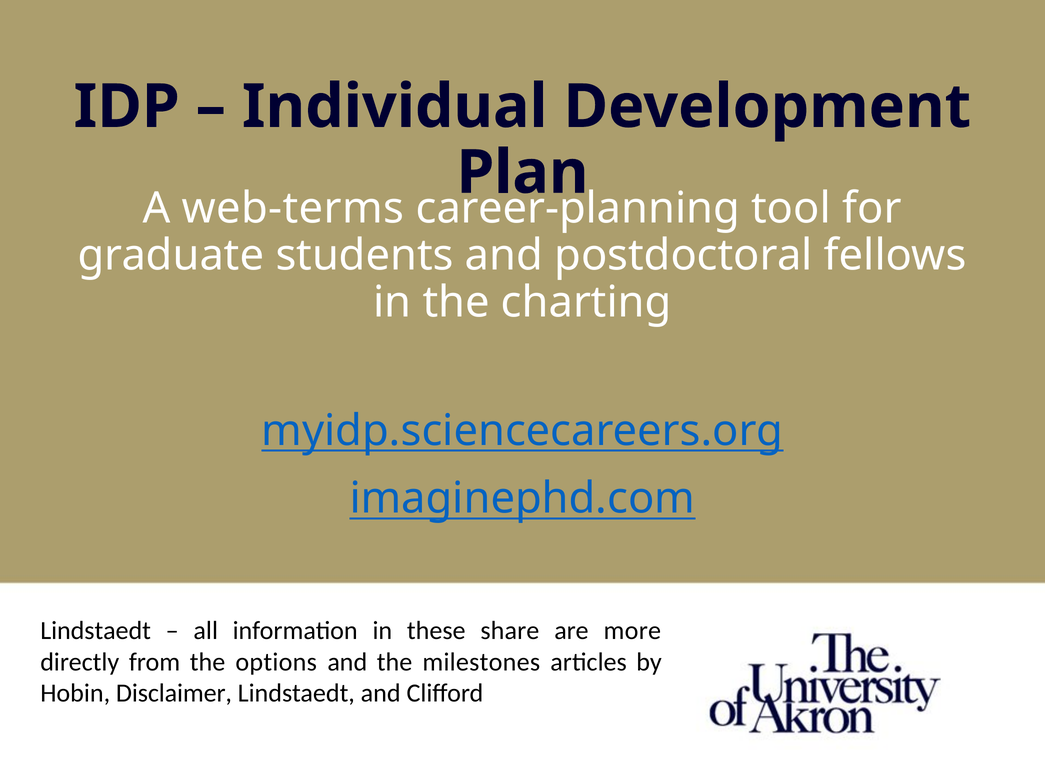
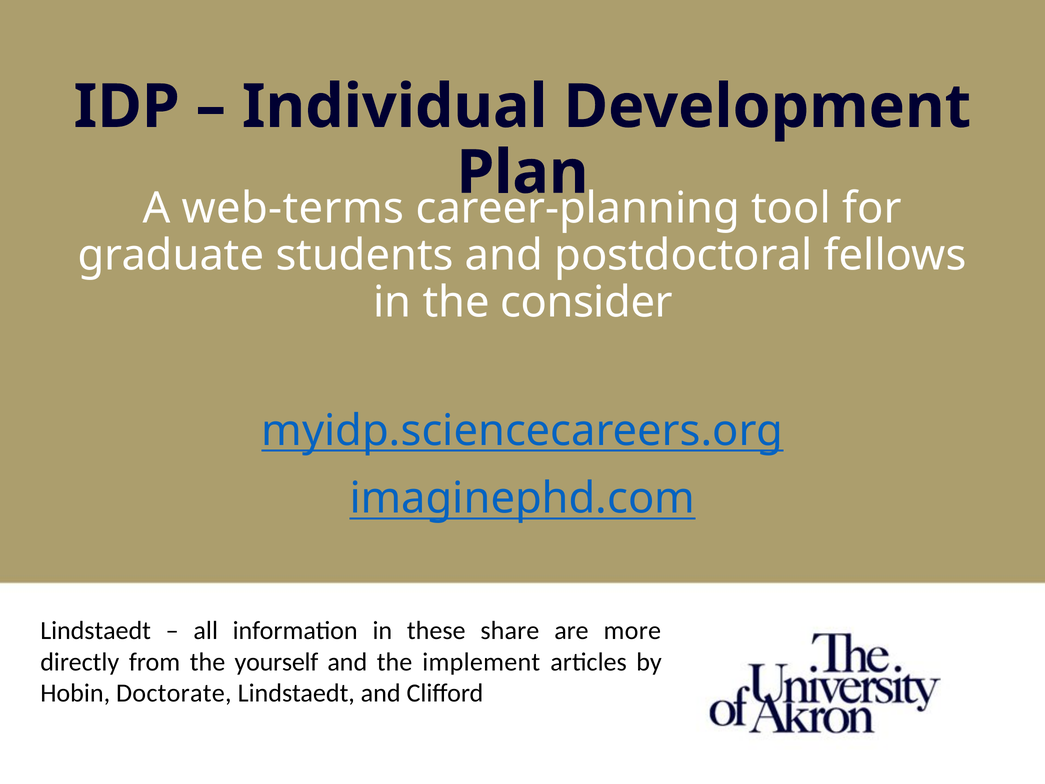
charting: charting -> consider (586, 303)
options: options -> yourself (276, 662)
milestones: milestones -> implement (481, 662)
Disclaimer: Disclaimer -> Doctorate (174, 693)
